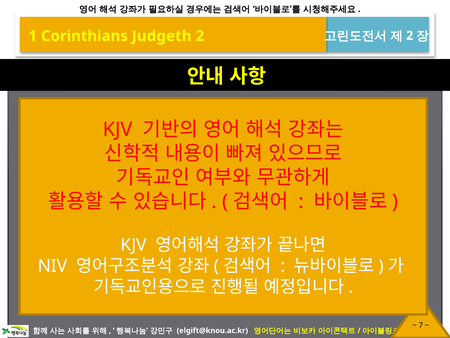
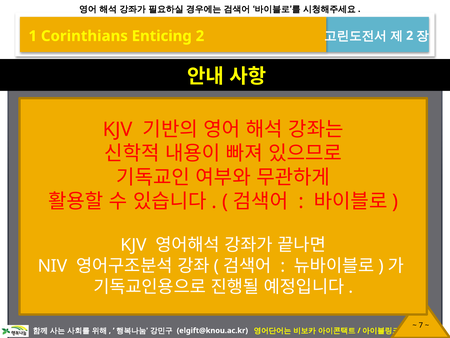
Judgeth: Judgeth -> Enticing (162, 36)
